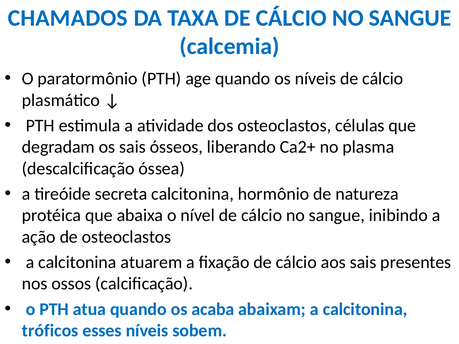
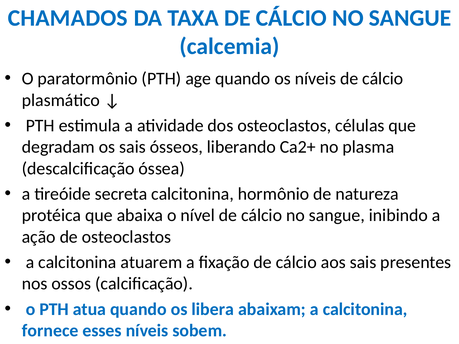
acaba: acaba -> libera (213, 309)
tróficos: tróficos -> fornece (50, 331)
